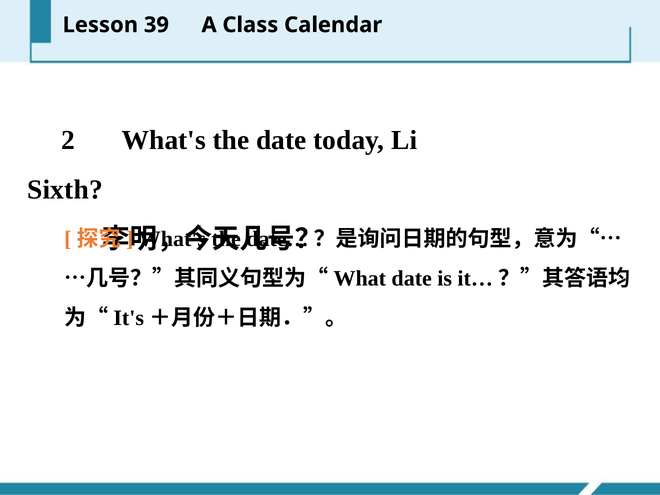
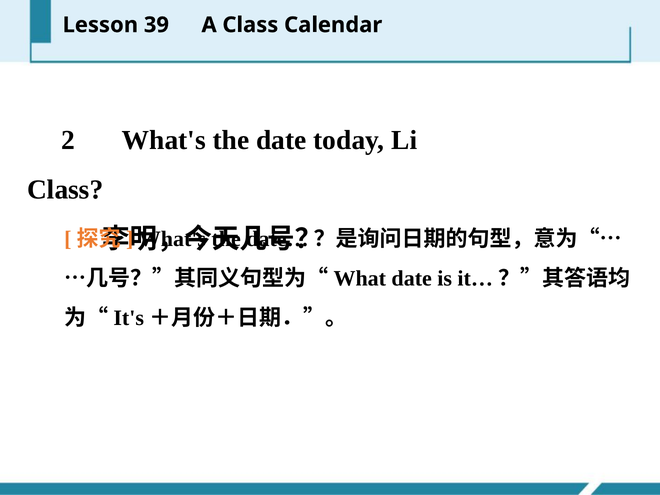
Sixth: Sixth -> Class (65, 190)
